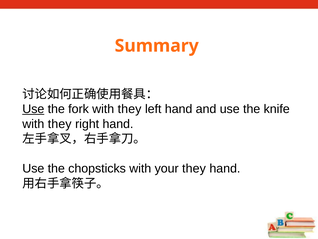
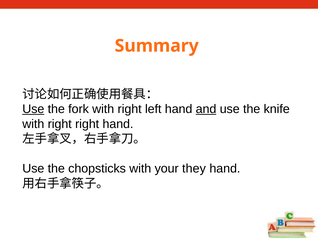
fork with they: they -> right (130, 109)
and underline: none -> present (206, 109)
they: they -> right (60, 124)
